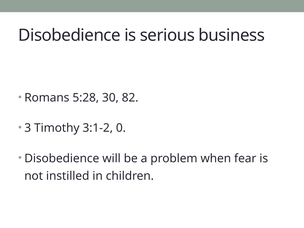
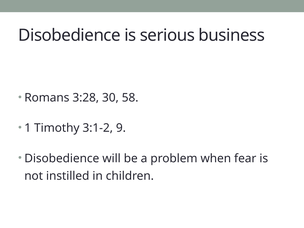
5:28: 5:28 -> 3:28 (86, 98)
82: 82 -> 58 (130, 98)
3: 3 -> 1 (28, 128)
0: 0 -> 9 (121, 128)
